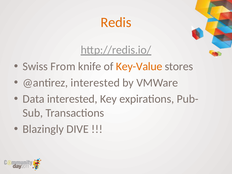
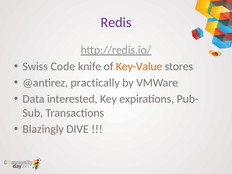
Redis colour: orange -> purple (116, 22)
From: From -> Code (63, 66)
@antirez interested: interested -> practically (95, 83)
